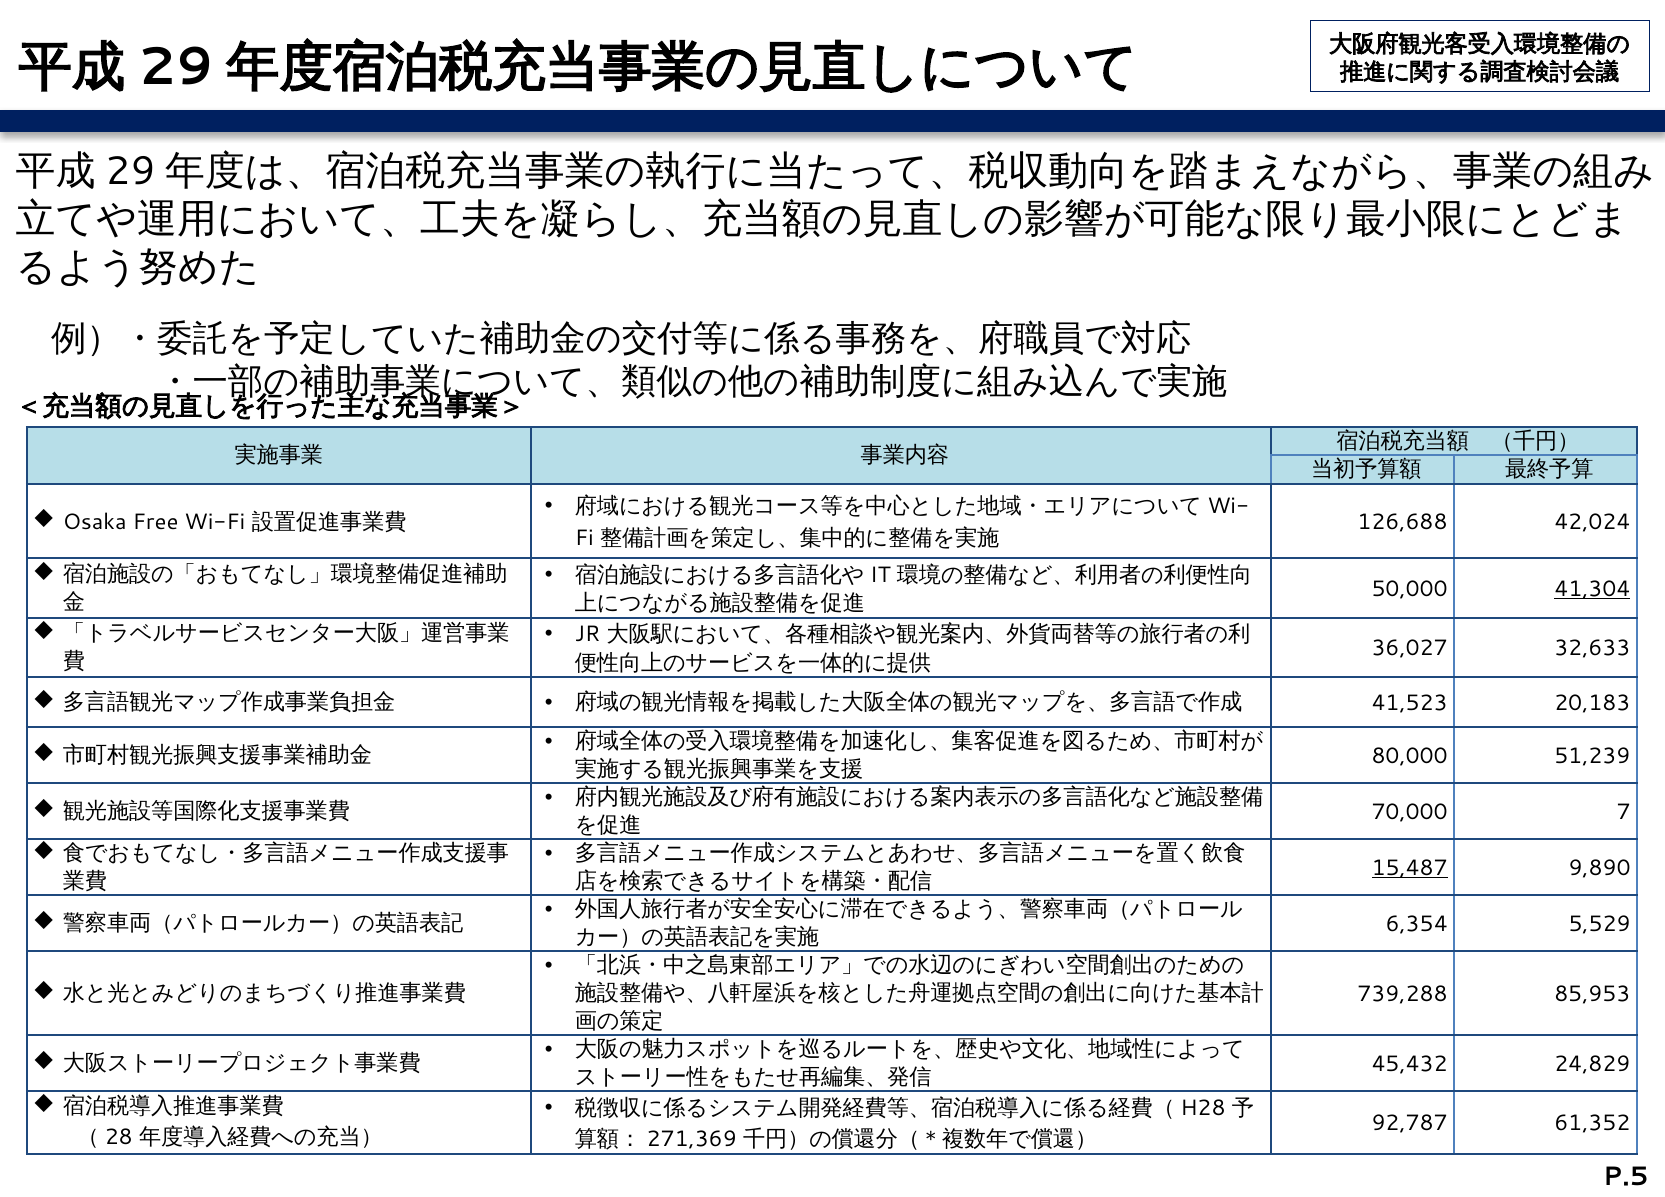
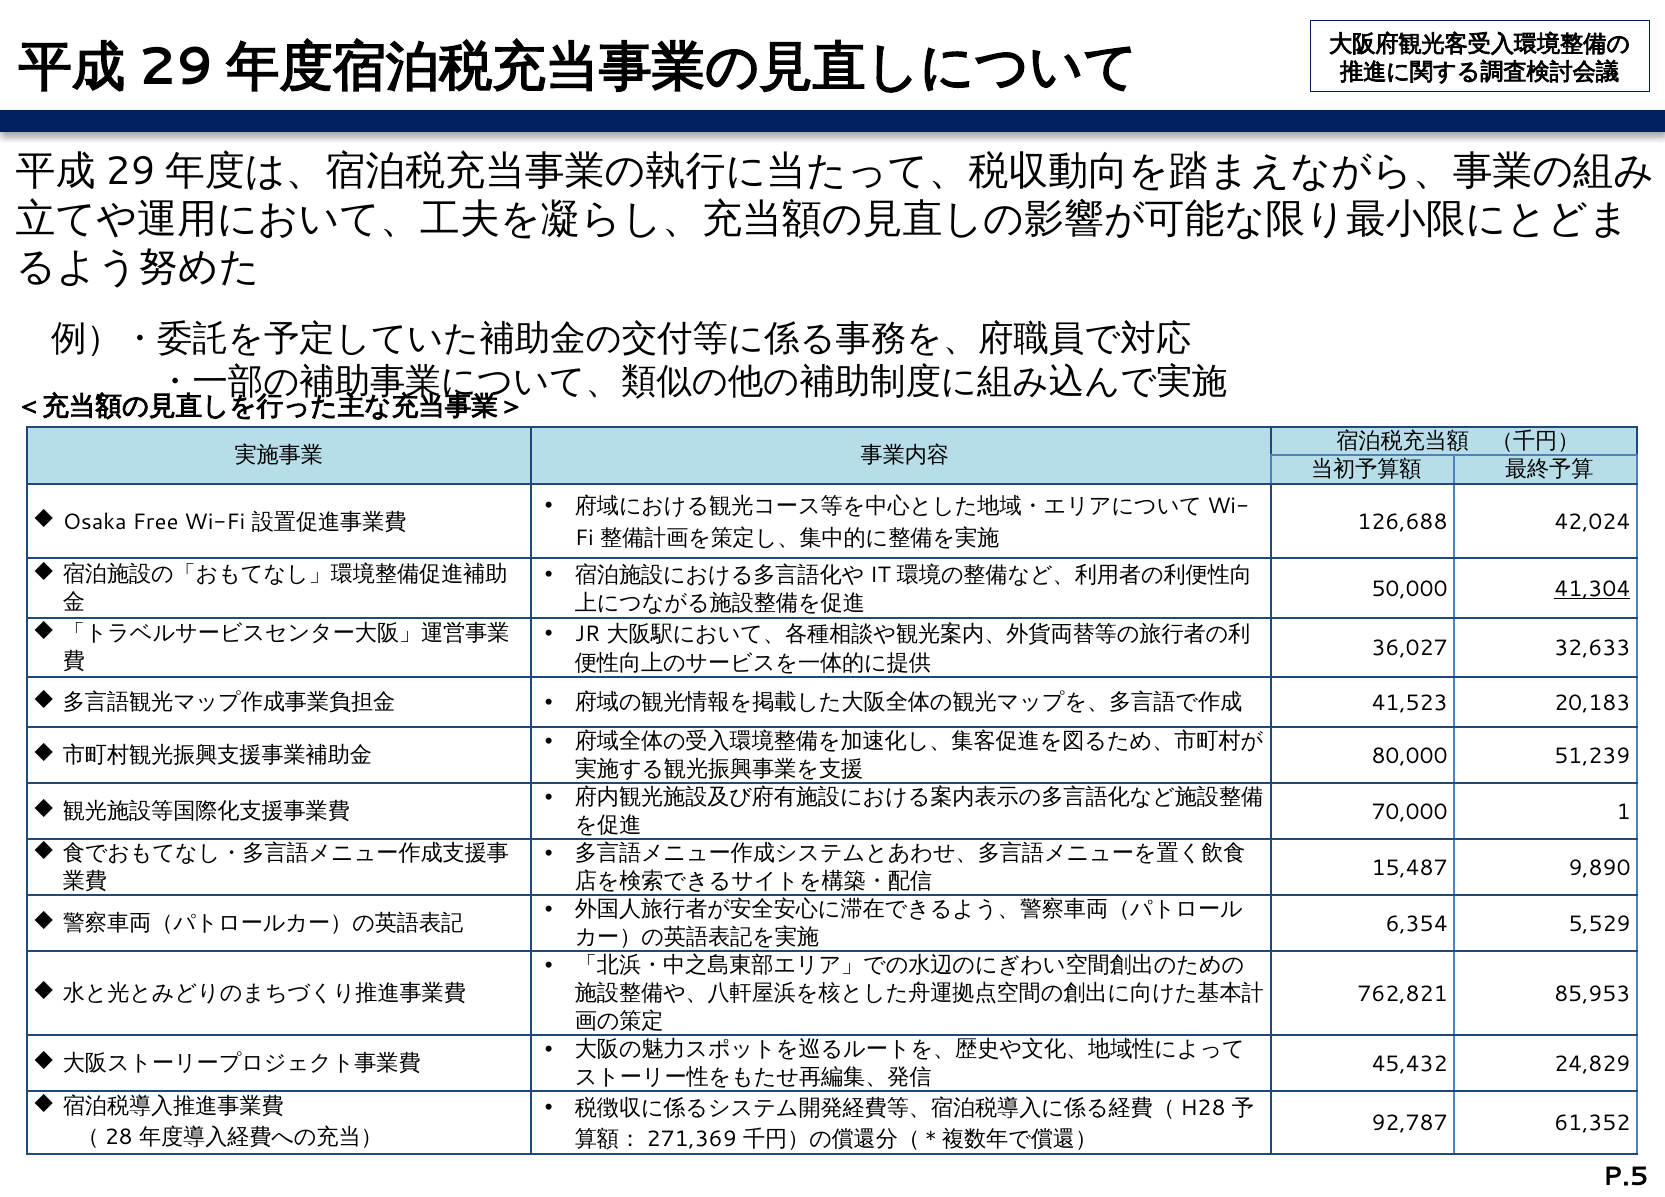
7: 7 -> 1 (1624, 812)
15,487 underline: present -> none (1410, 868)
739,288: 739,288 -> 762,821 (1403, 994)
